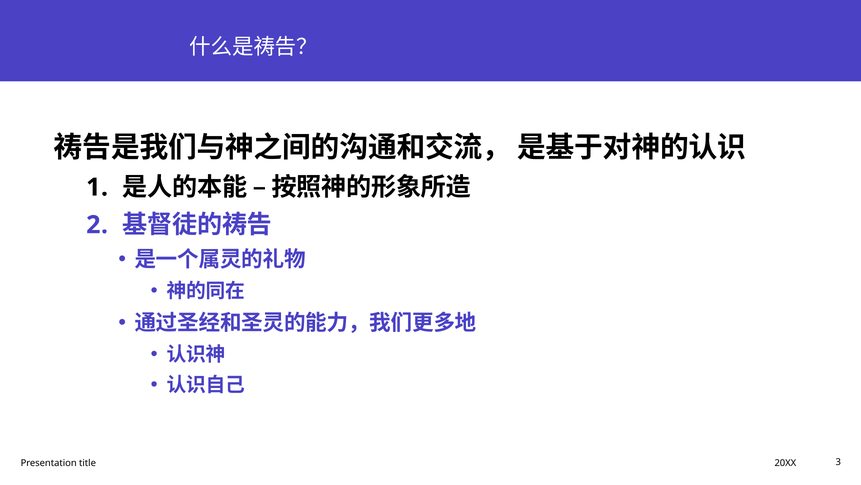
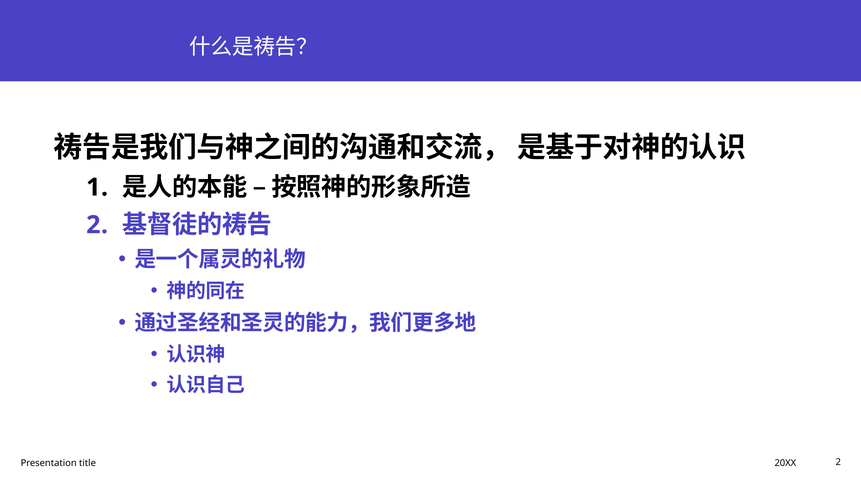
20XX 3: 3 -> 2 (838, 462)
